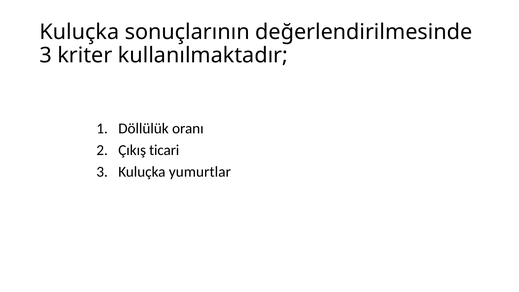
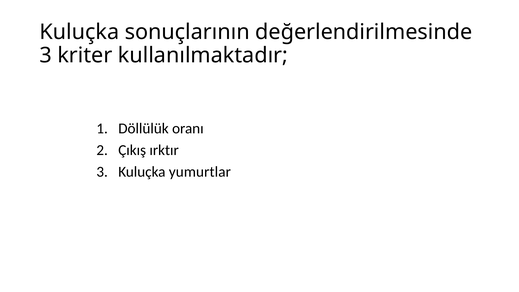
ticari: ticari -> ırktır (164, 150)
